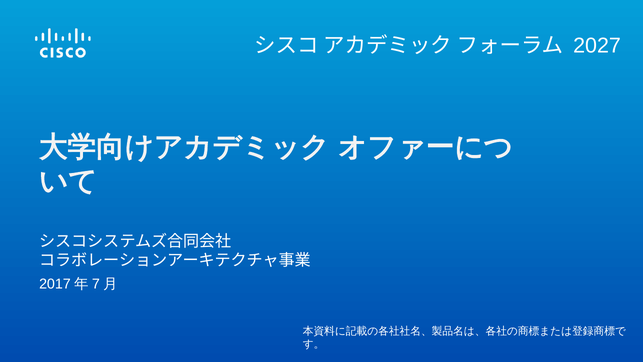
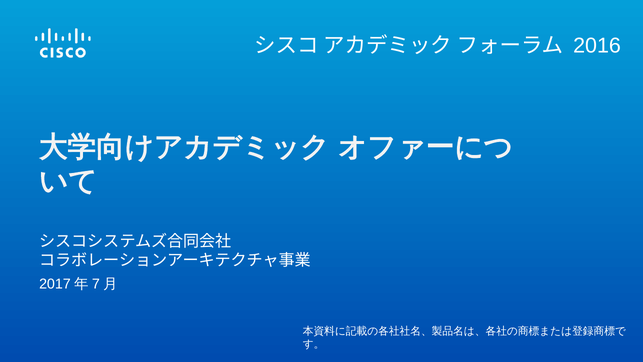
2027: 2027 -> 2016 (597, 46)
